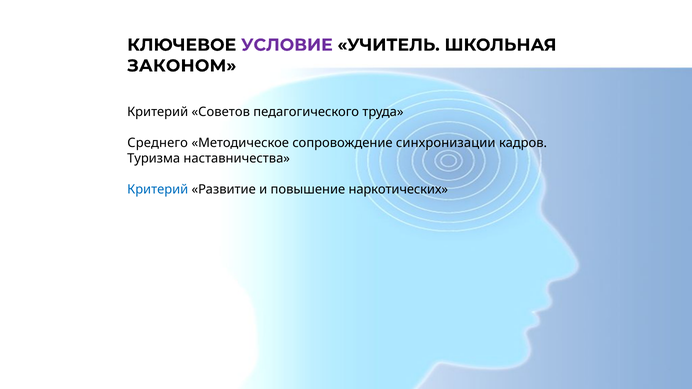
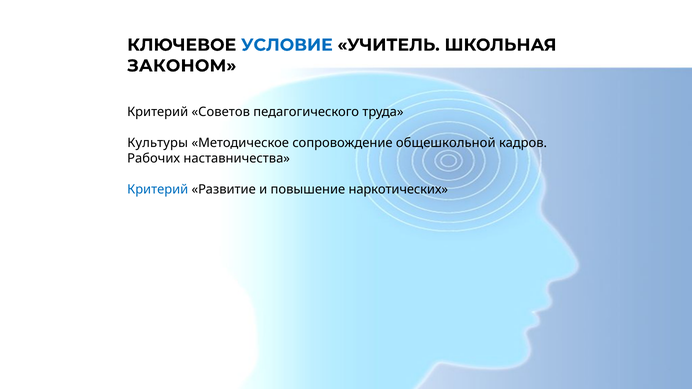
УСЛОВИЕ colour: purple -> blue (287, 45)
Среднего: Среднего -> Культуры (158, 143)
синхронизации: синхронизации -> общешкольной (446, 143)
Туризма: Туризма -> Рабочих (154, 159)
